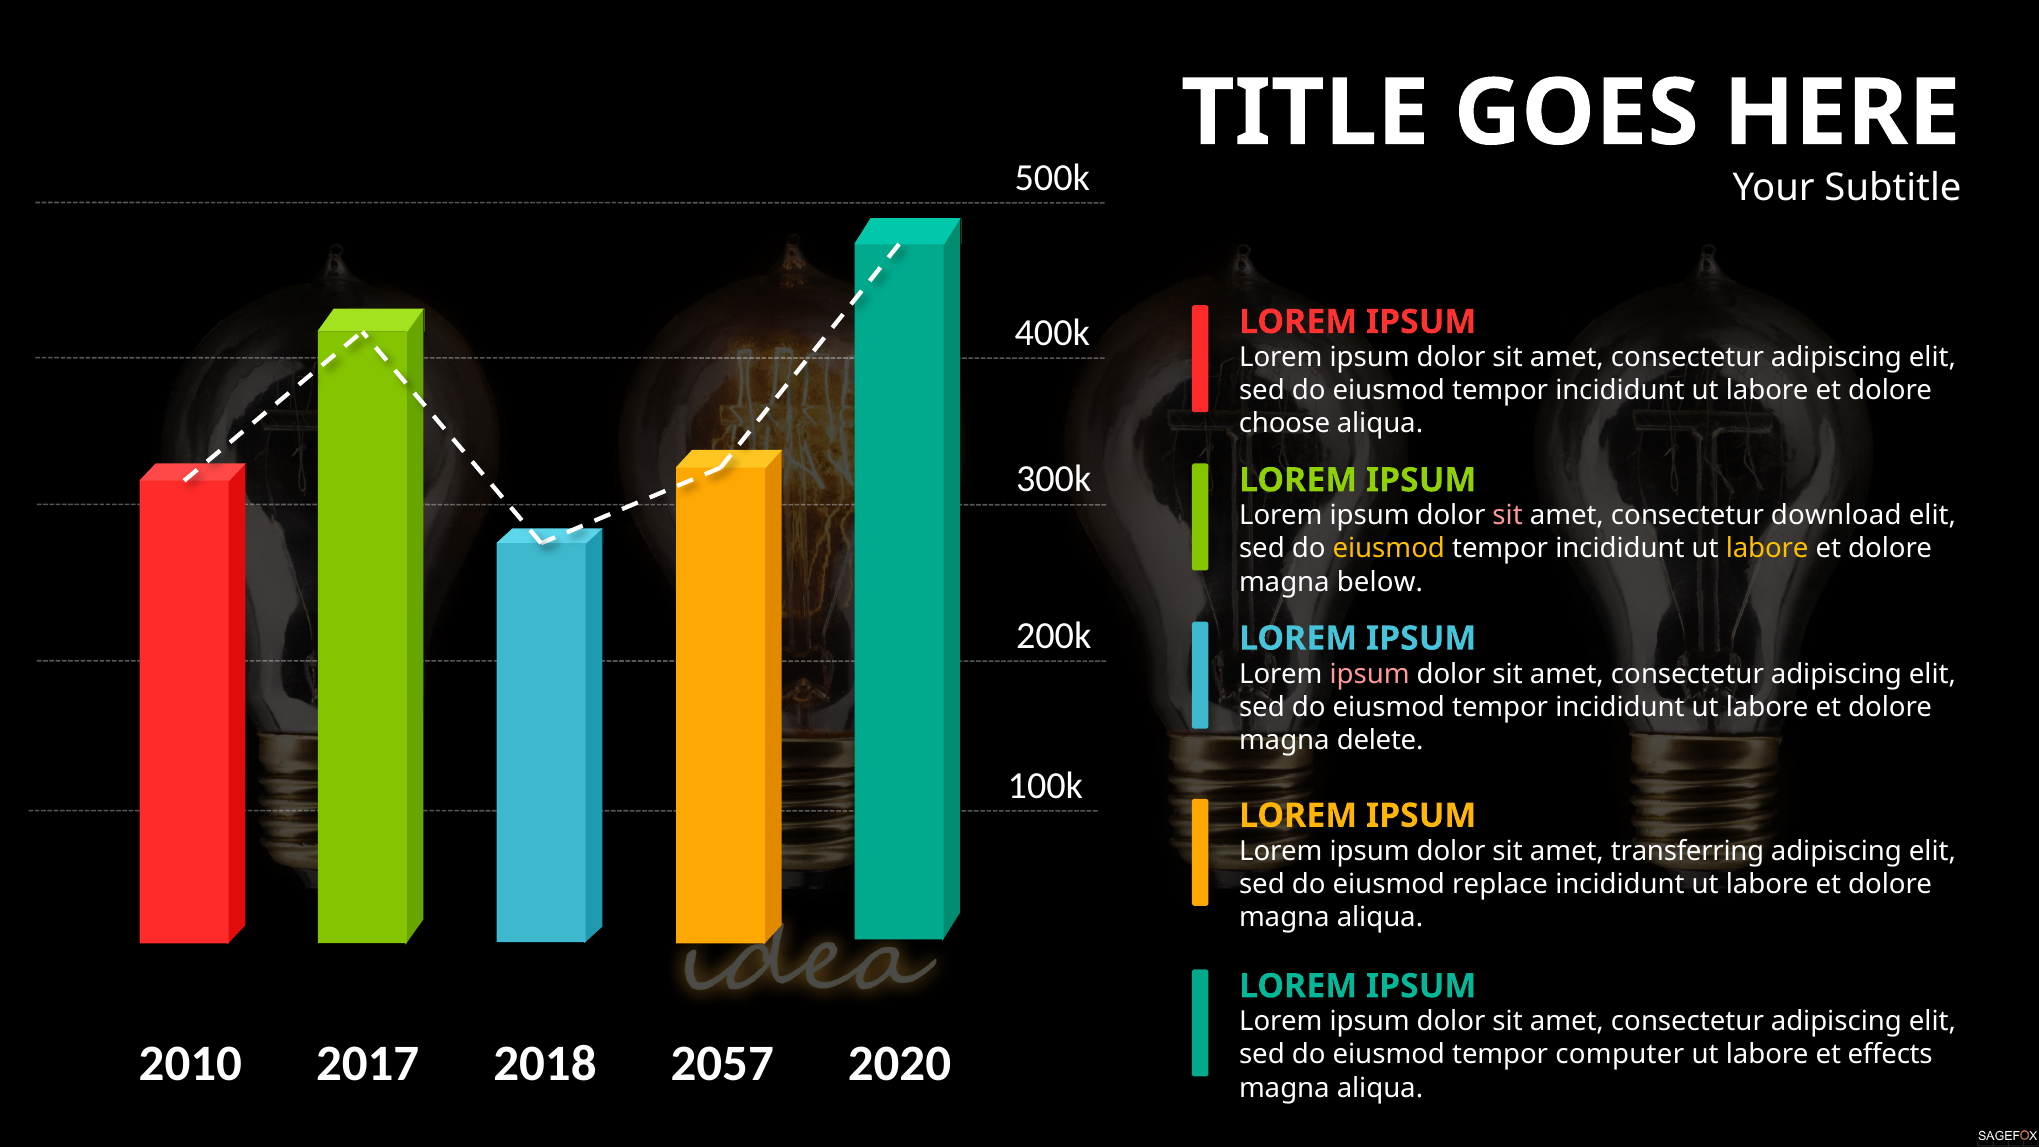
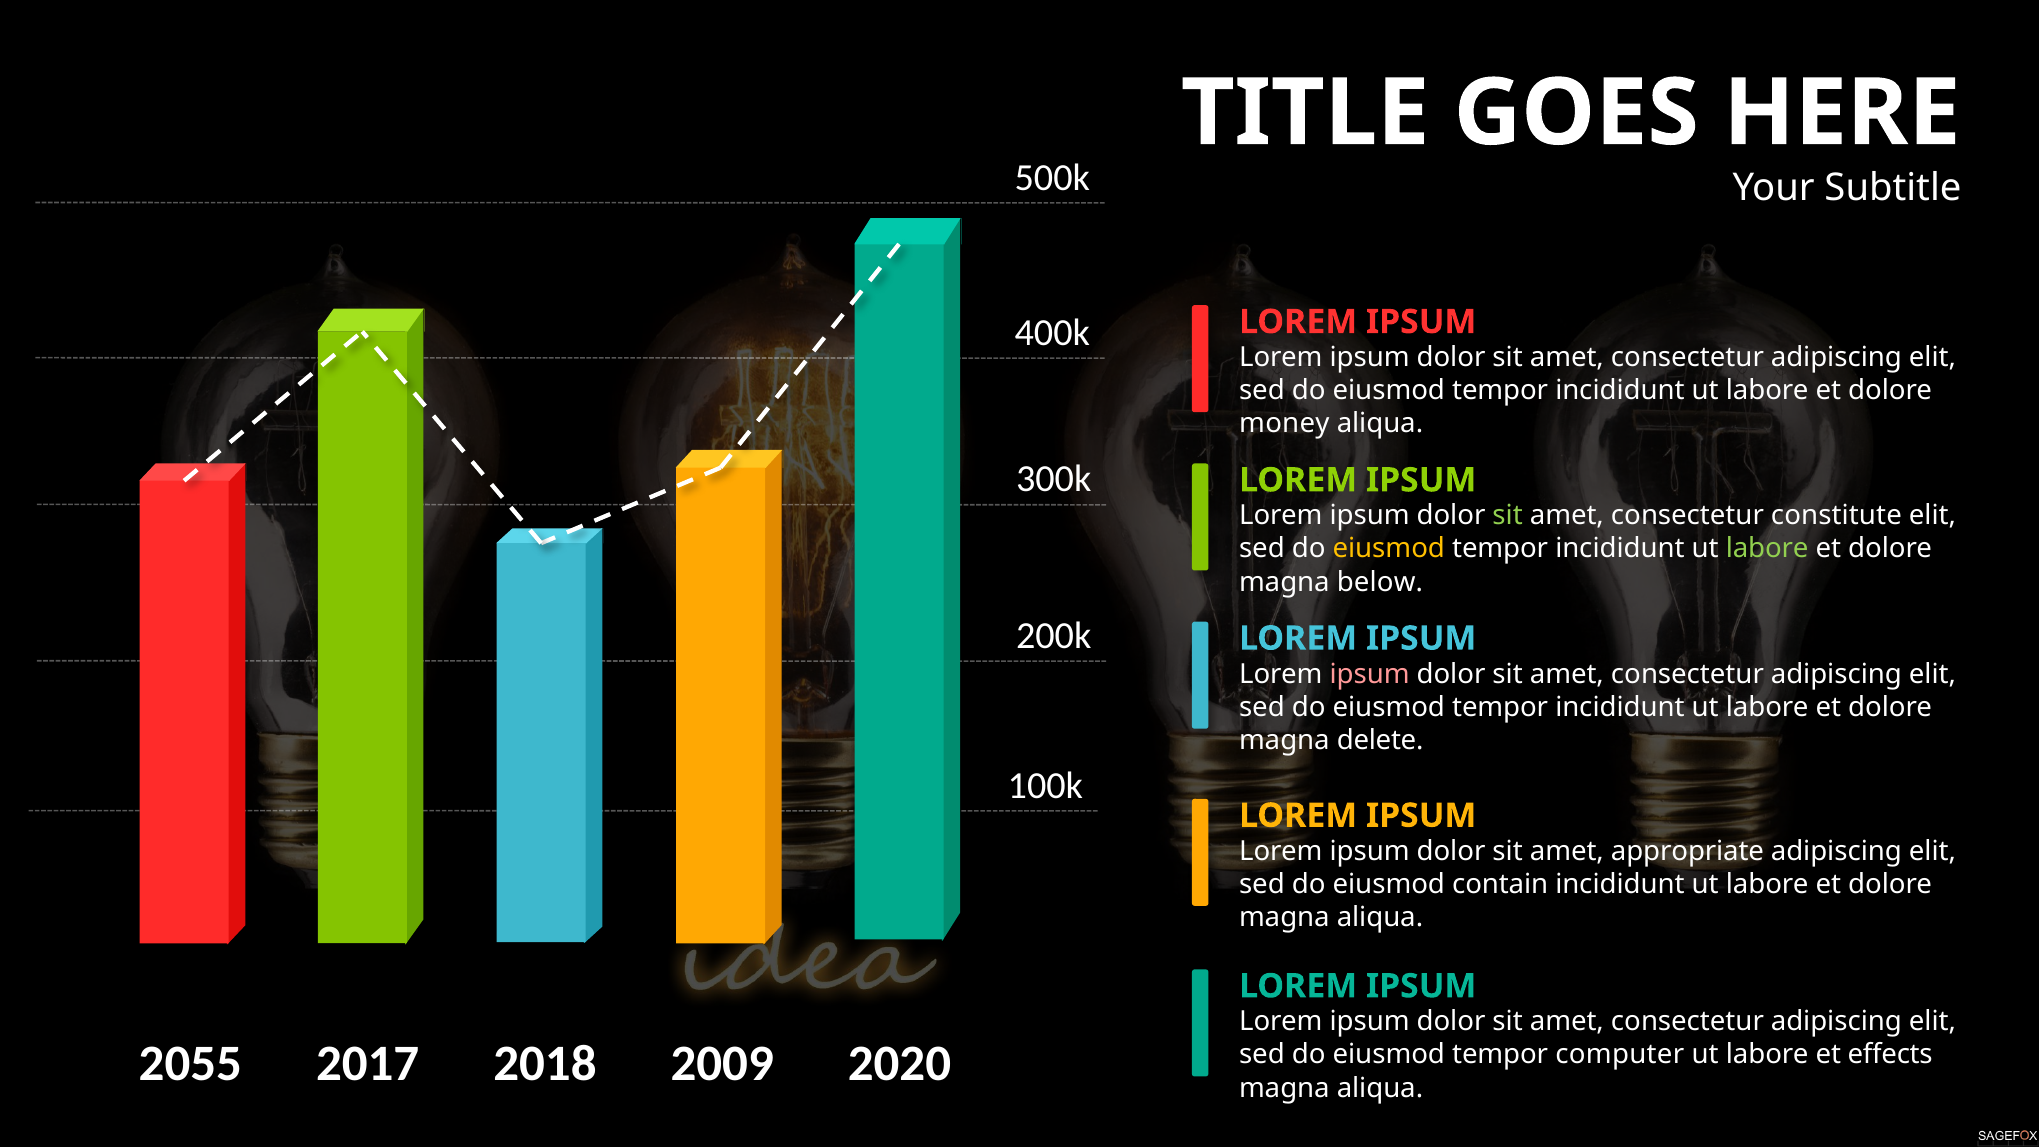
choose: choose -> money (1284, 424)
sit colour: pink -> light green (1508, 516)
download: download -> constitute (1836, 516)
labore colour: yellow -> light green (1767, 549)
transferring: transferring -> appropriate (1687, 851)
replace: replace -> contain (1500, 884)
2010: 2010 -> 2055 (190, 1064)
2057: 2057 -> 2009 (722, 1064)
